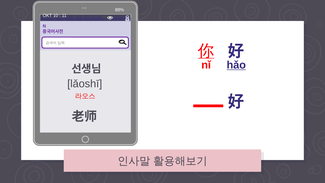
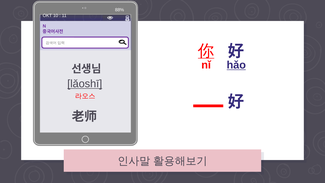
lǎoshī underline: none -> present (85, 84)
